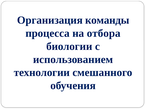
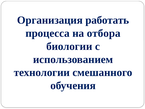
команды: команды -> работать (107, 20)
